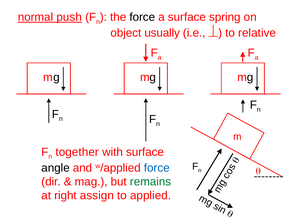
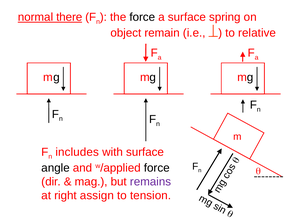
push: push -> there (69, 17)
usually: usually -> remain (162, 33)
together: together -> includes (77, 152)
force colour: blue -> black (157, 168)
remains colour: green -> purple (151, 182)
applied: applied -> tension (151, 196)
